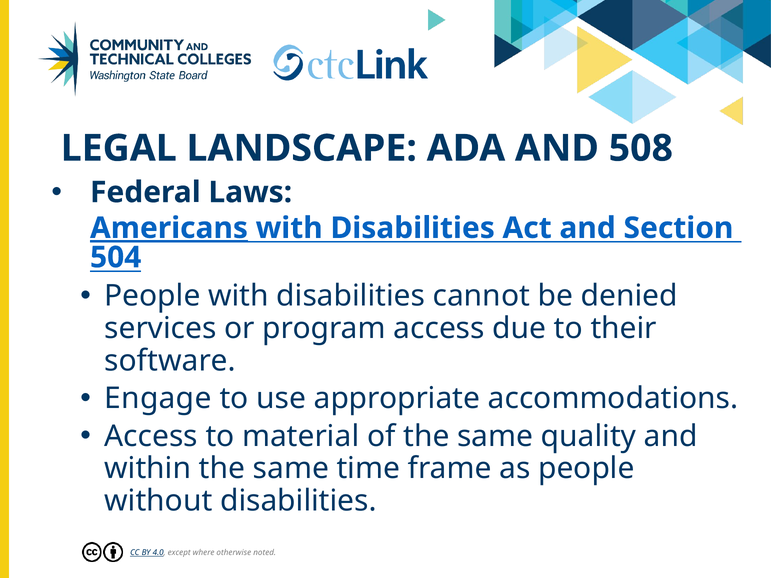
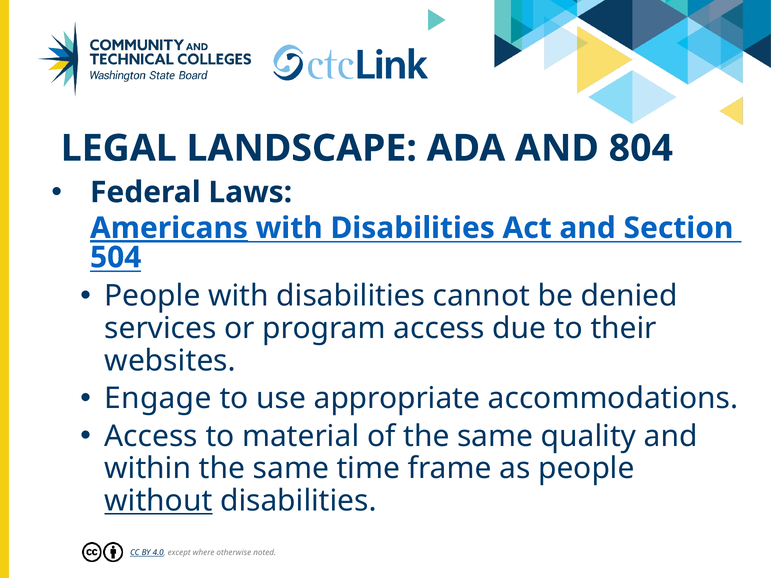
508: 508 -> 804 (641, 148)
software: software -> websites (170, 361)
without underline: none -> present (158, 501)
